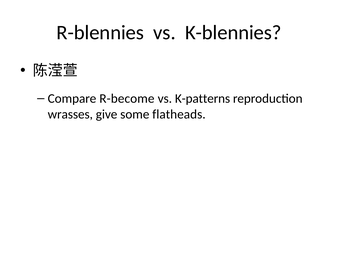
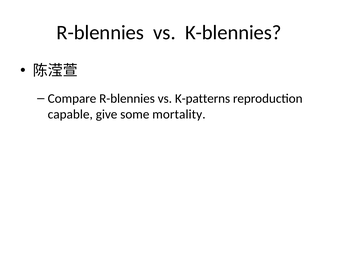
Compare R-become: R-become -> R-blennies (127, 99)
wrasses: wrasses -> capable (70, 114)
flatheads: flatheads -> mortality (179, 114)
